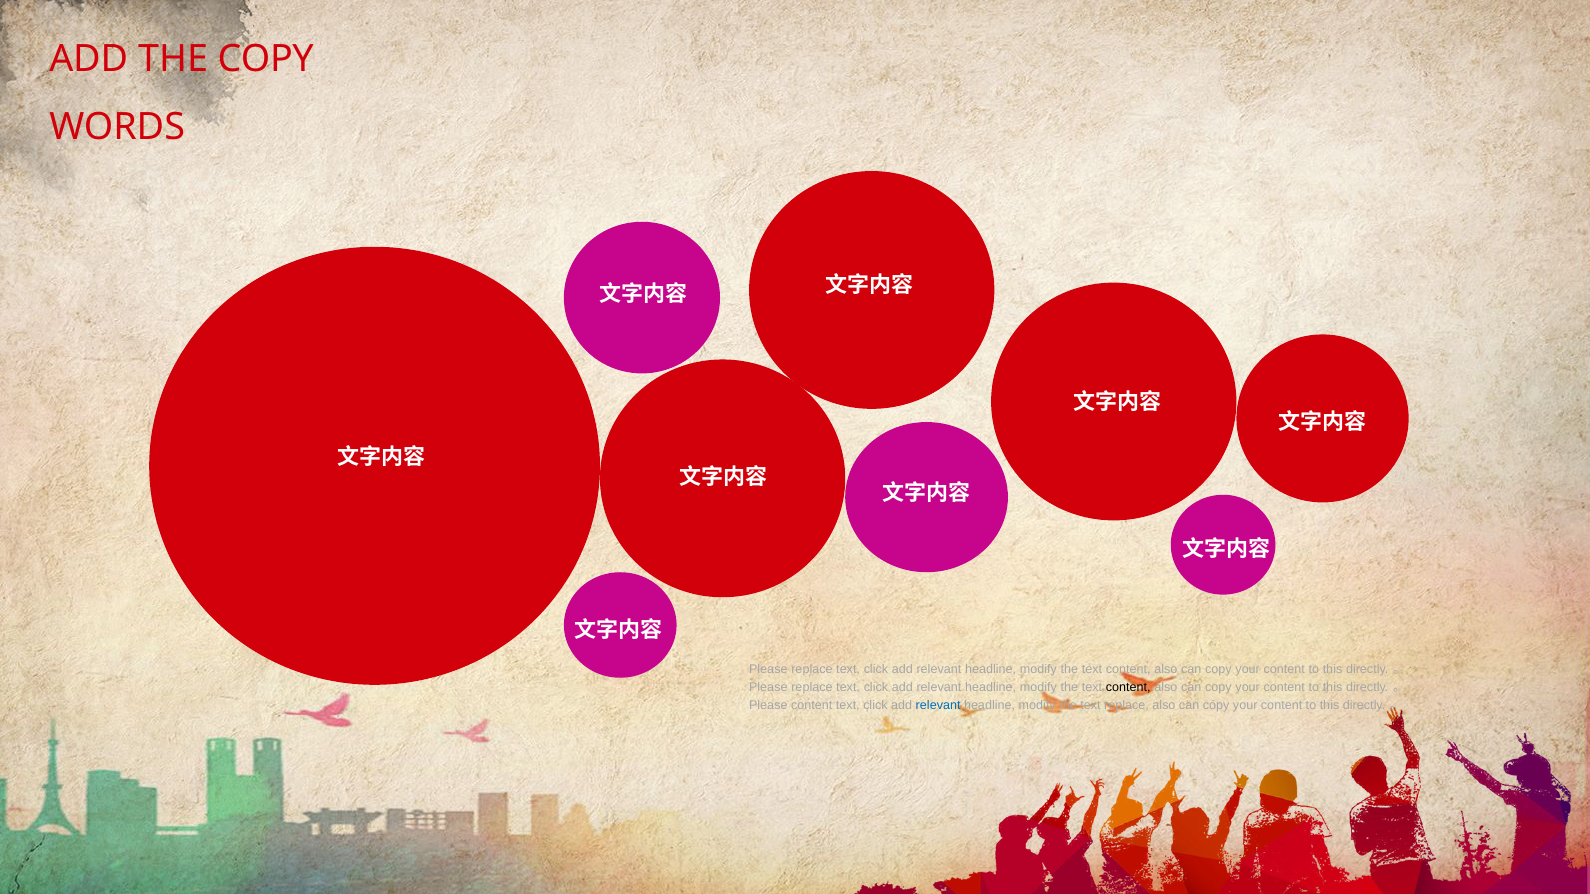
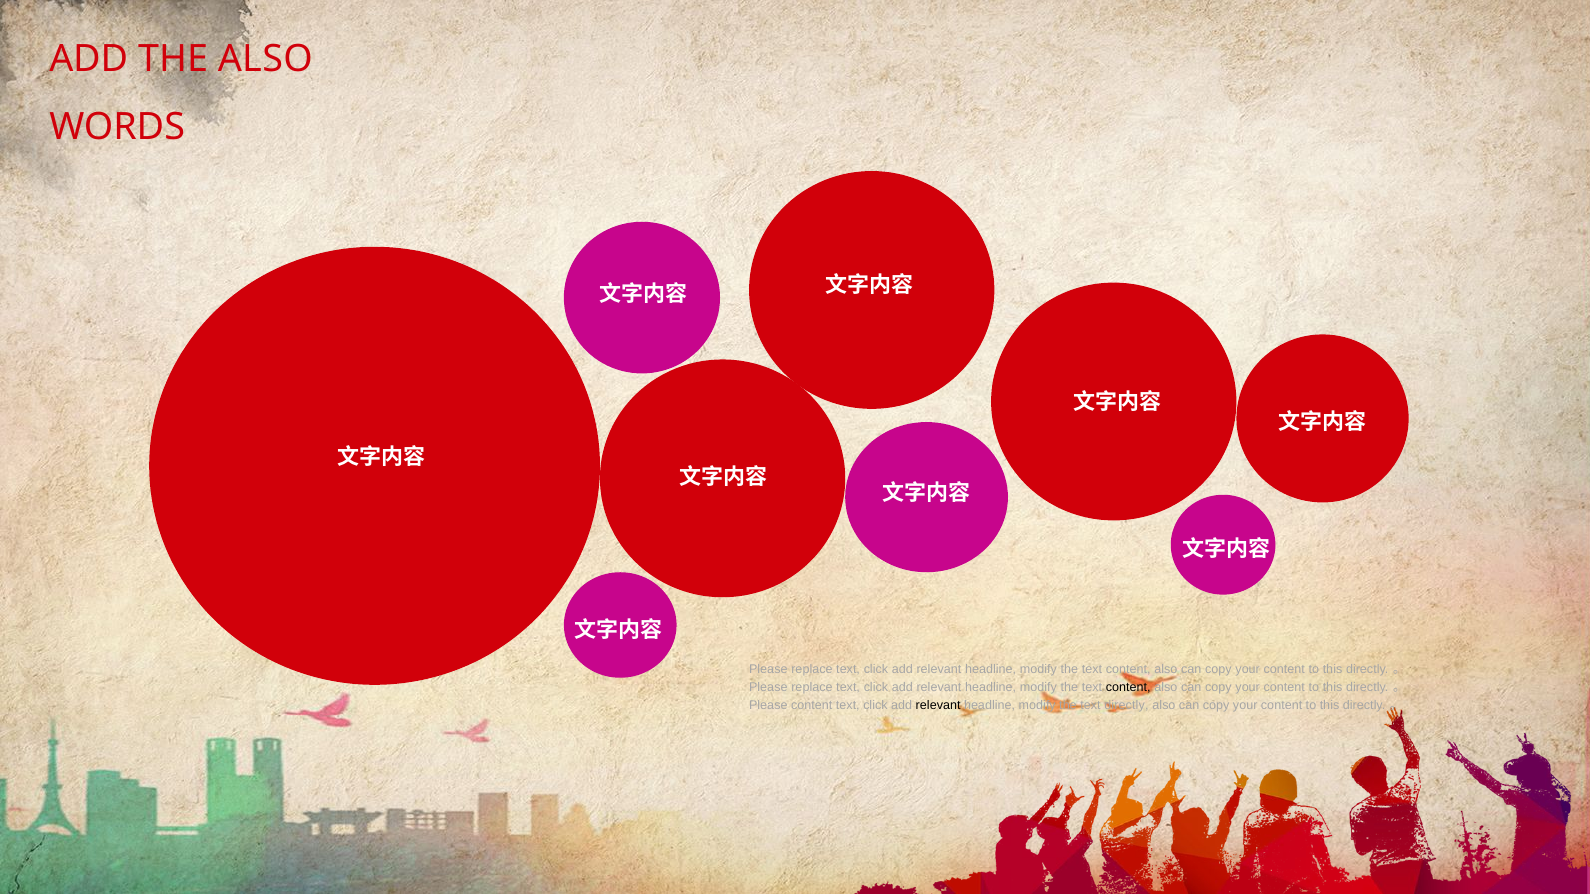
THE COPY: COPY -> ALSO (265, 59)
relevant colour: blue -> black (938, 705)
text replace: replace -> directly (1126, 705)
